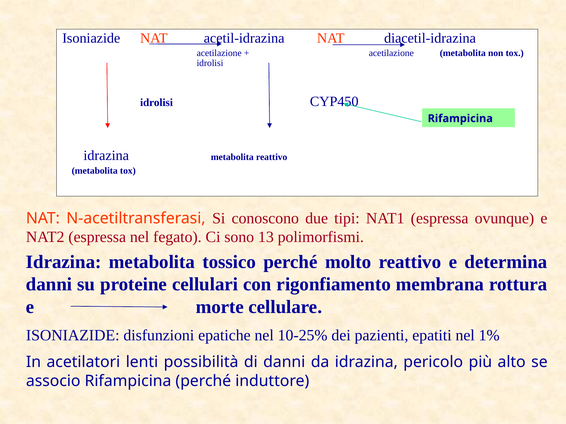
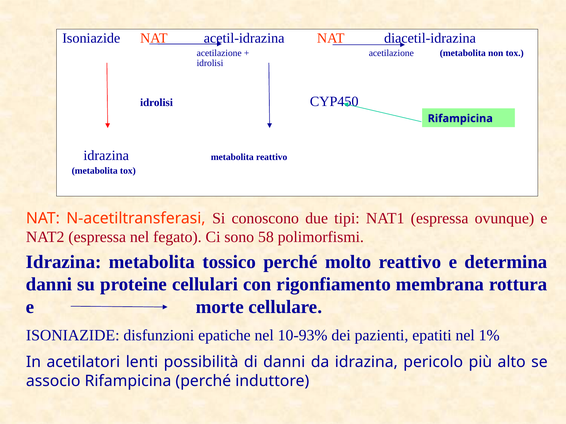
13: 13 -> 58 (266, 237)
10-25%: 10-25% -> 10-93% (303, 336)
